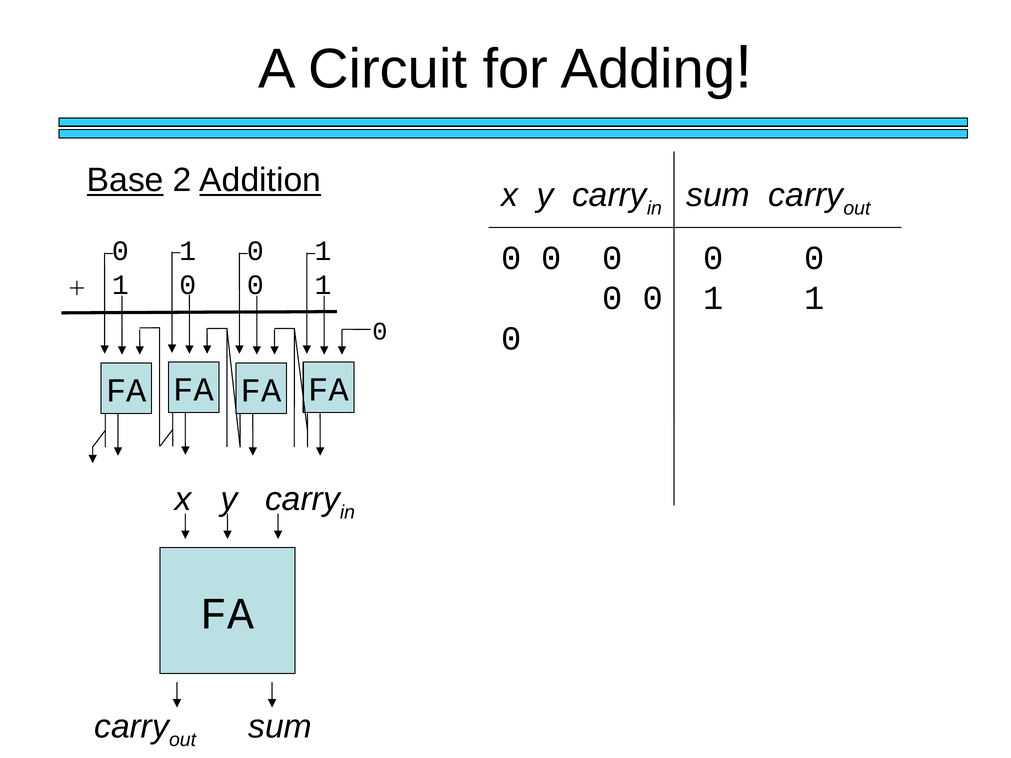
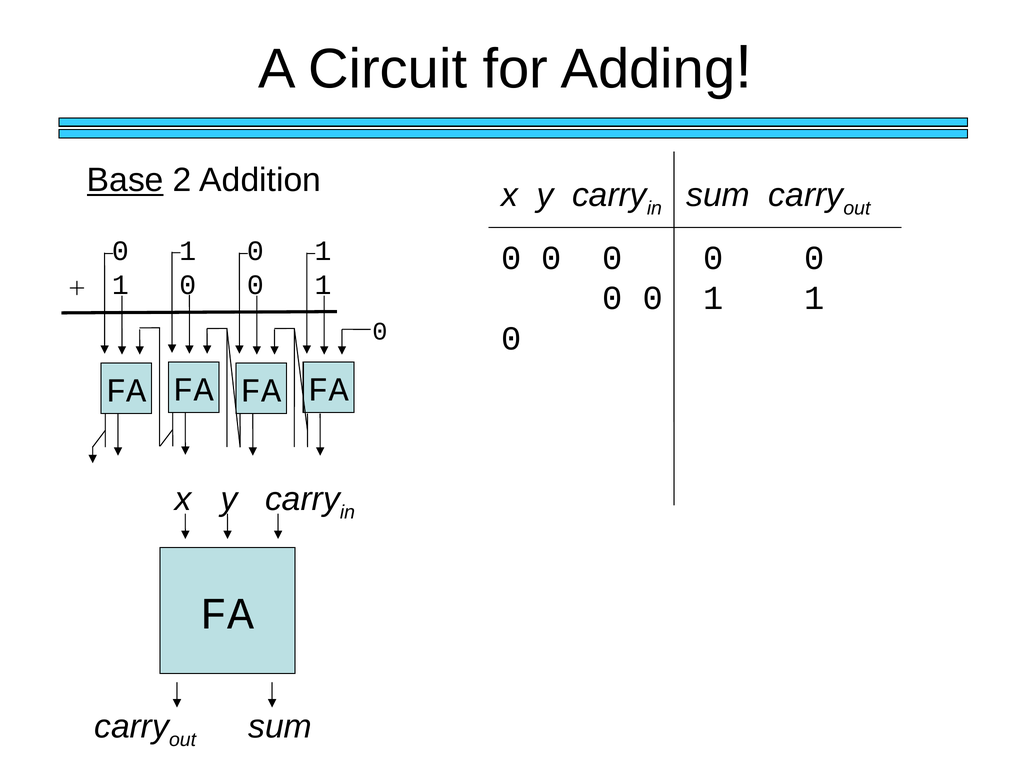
Addition underline: present -> none (260, 180)
